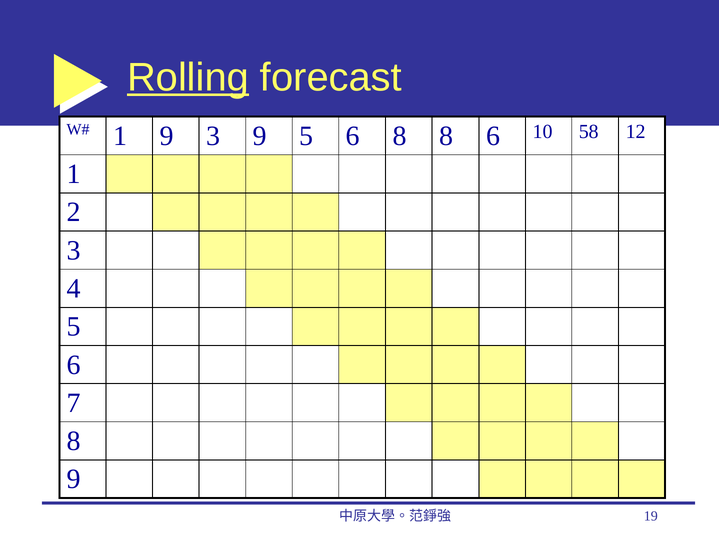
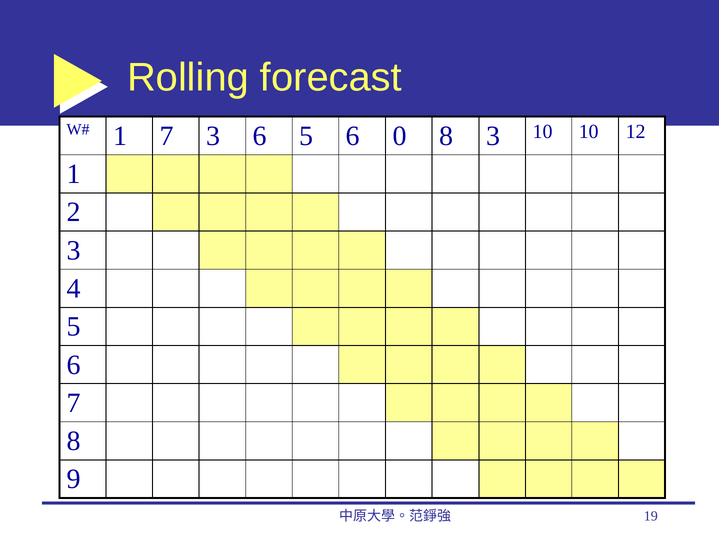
Rolling underline: present -> none (188, 78)
1 9: 9 -> 7 (167, 136)
3 9: 9 -> 6 (260, 136)
6 8: 8 -> 0 (400, 136)
8 6: 6 -> 3 (493, 136)
10 58: 58 -> 10 (589, 132)
